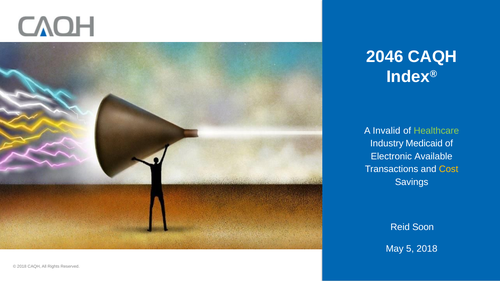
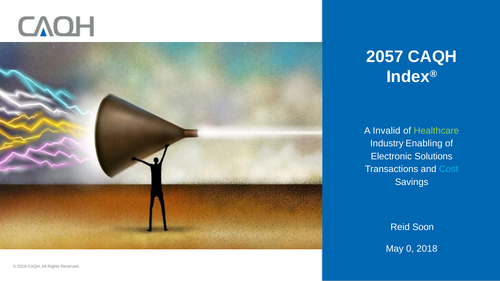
2046: 2046 -> 2057 (385, 57)
Medicaid: Medicaid -> Enabling (424, 144)
Available: Available -> Solutions (433, 157)
Cost colour: yellow -> light blue (449, 169)
5: 5 -> 0 (410, 249)
